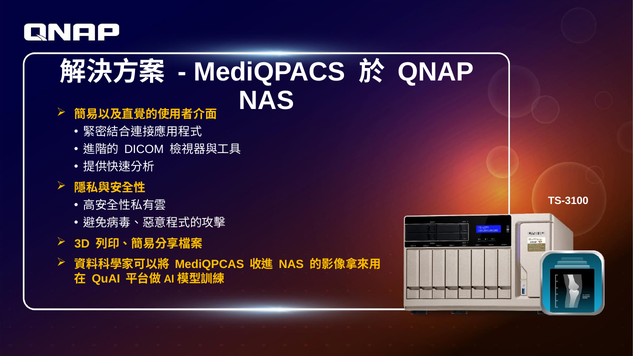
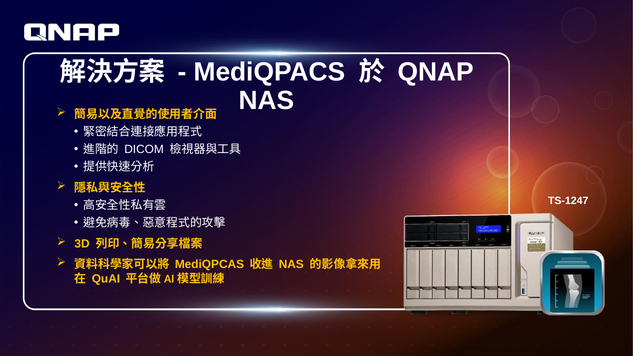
TS-3100: TS-3100 -> TS-1247 (568, 201)
